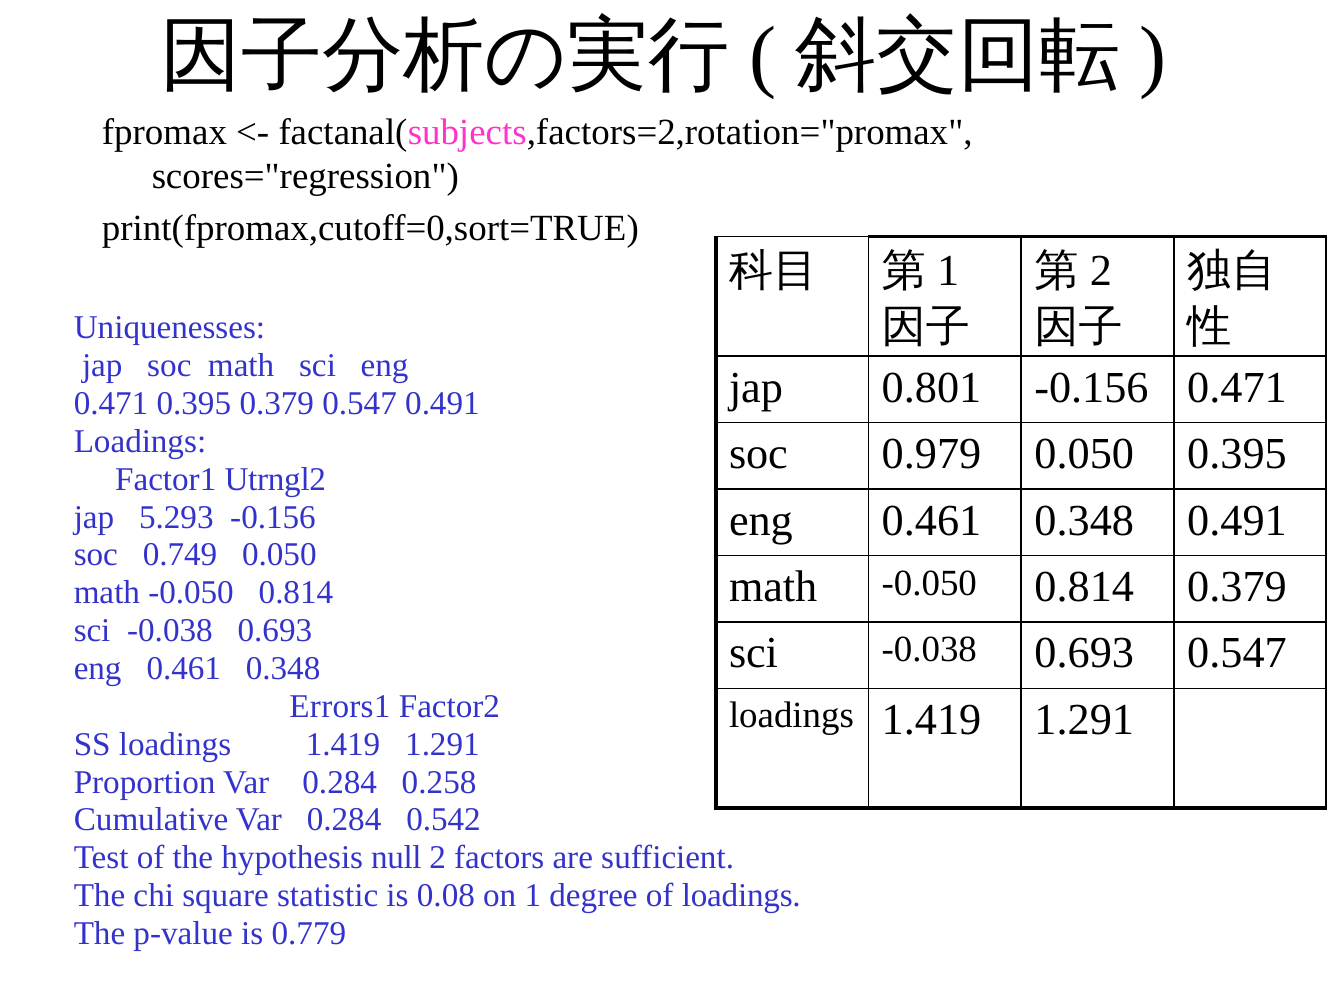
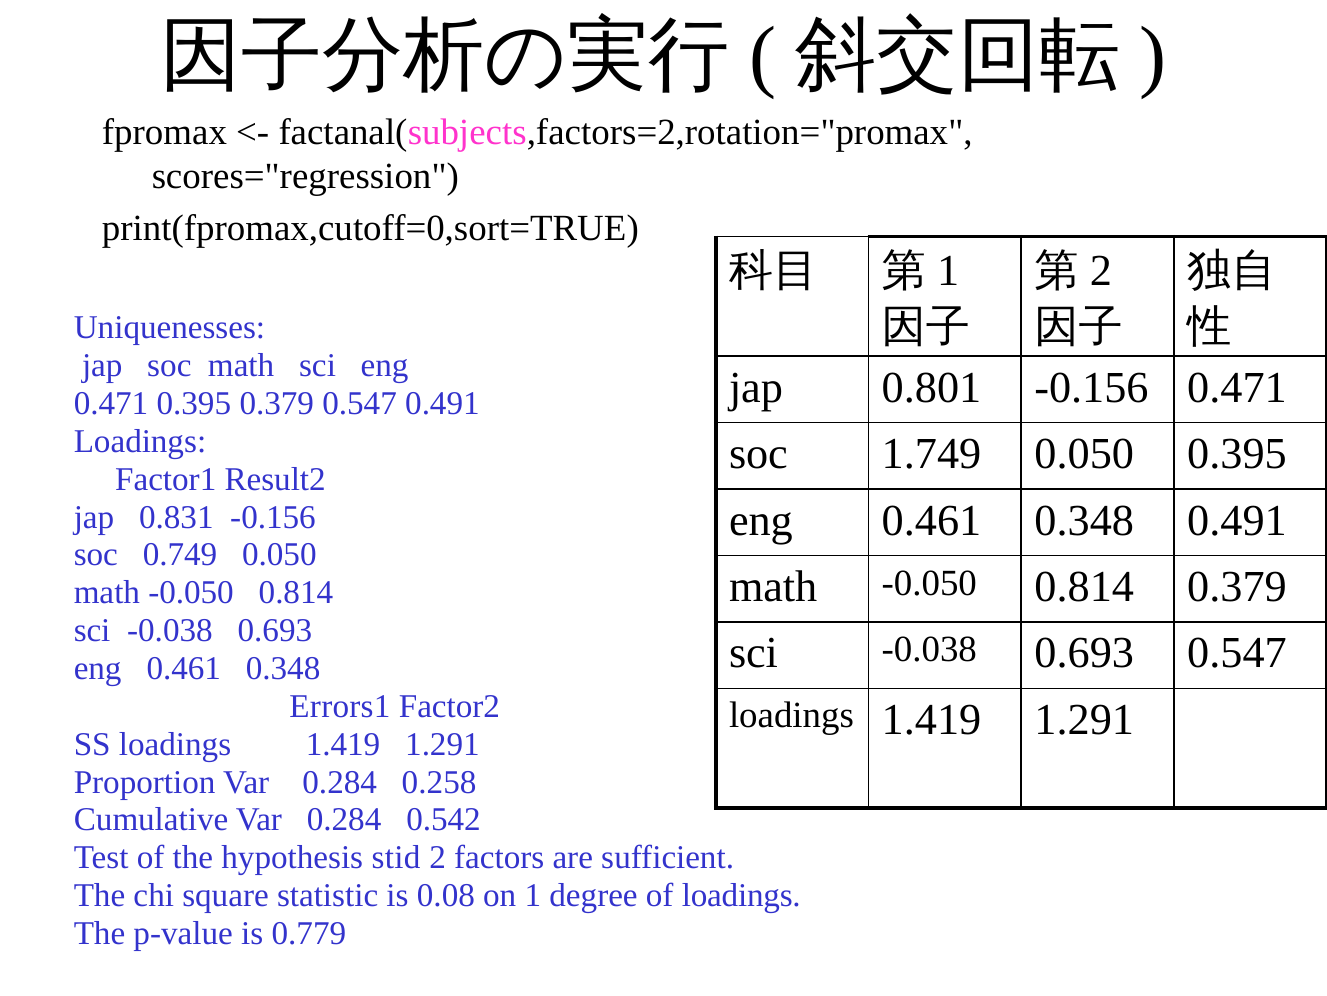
0.979: 0.979 -> 1.749 (932, 454)
Utrngl2: Utrngl2 -> Result2 (275, 479)
5.293: 5.293 -> 0.831 (176, 517)
null: null -> stid (396, 857)
